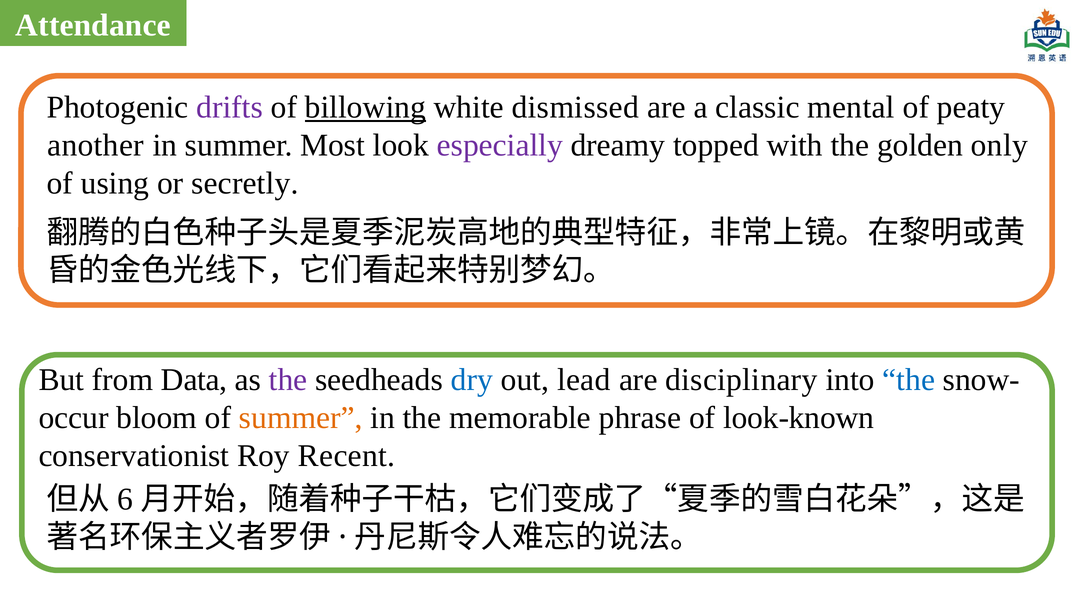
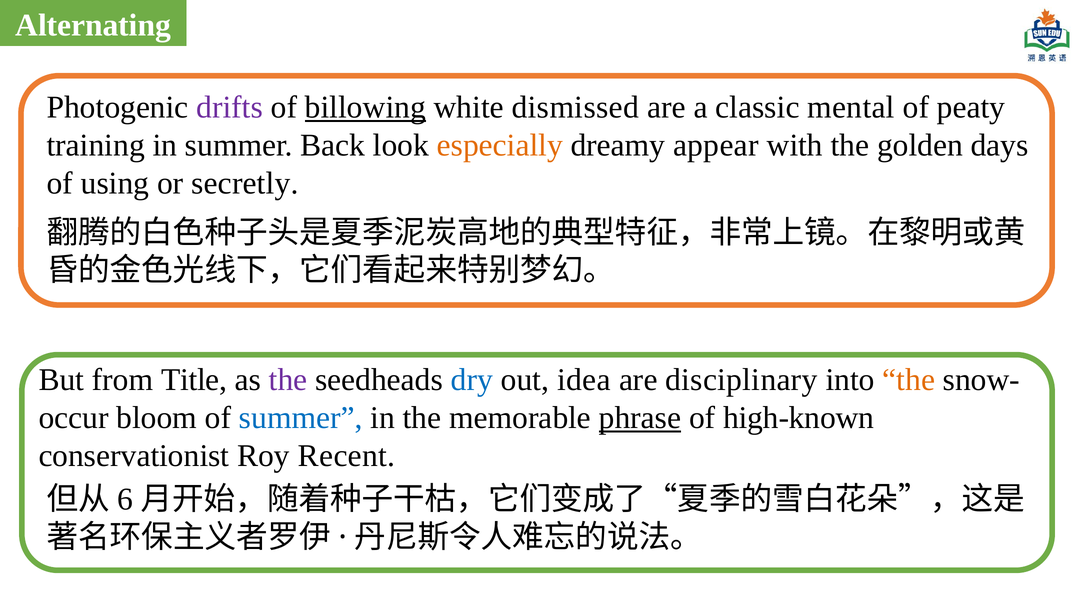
Attendance: Attendance -> Alternating (93, 25)
another: another -> training (96, 145)
Most: Most -> Back (333, 145)
especially colour: purple -> orange (500, 145)
topped: topped -> appear (716, 145)
only: only -> days (1000, 145)
Data: Data -> Title (194, 380)
lead: lead -> idea (584, 380)
the colour: blue -> orange (909, 380)
summer colour: orange -> blue (301, 418)
phrase underline: none -> present (640, 418)
look-known: look-known -> high-known (799, 418)
